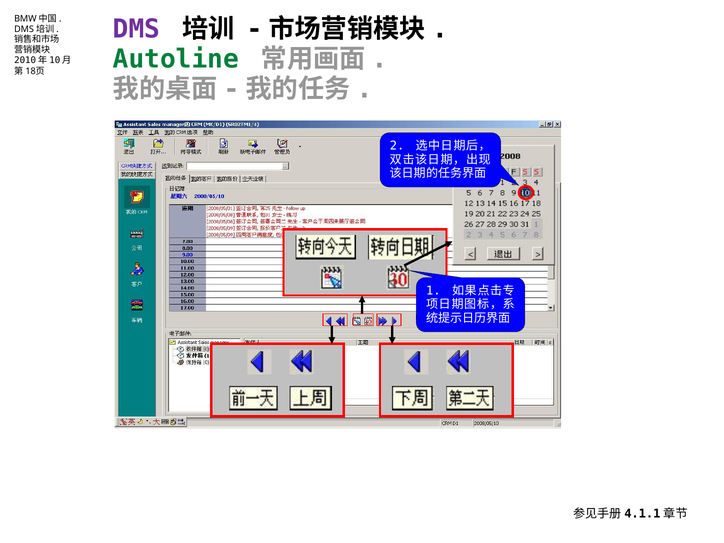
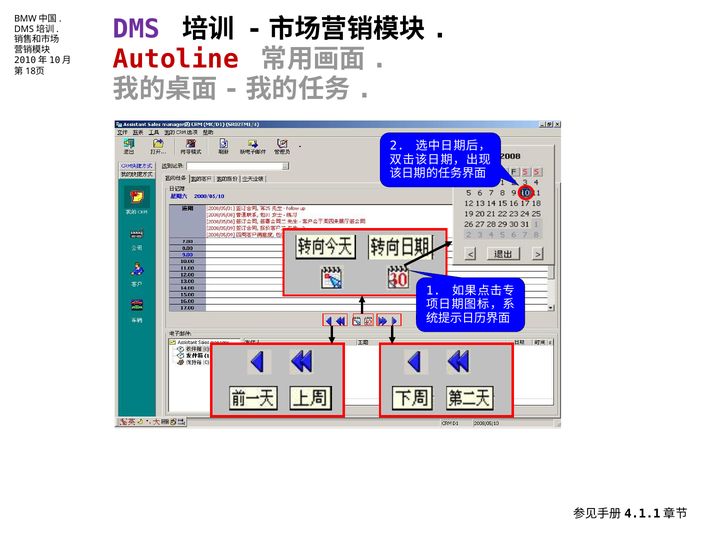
Autoline colour: green -> red (176, 59)
